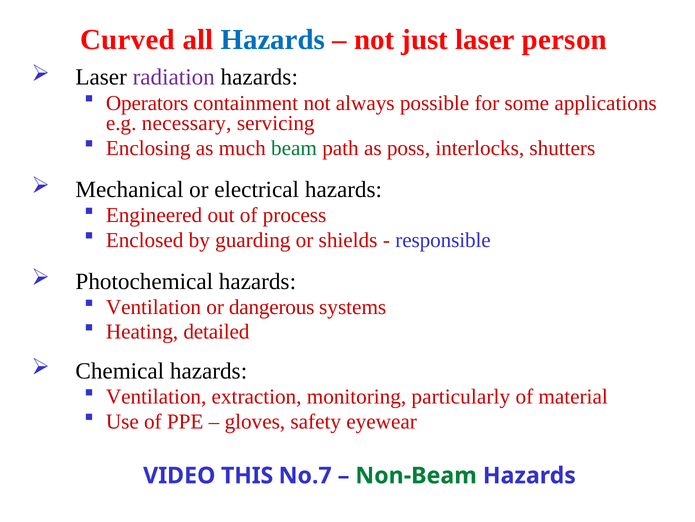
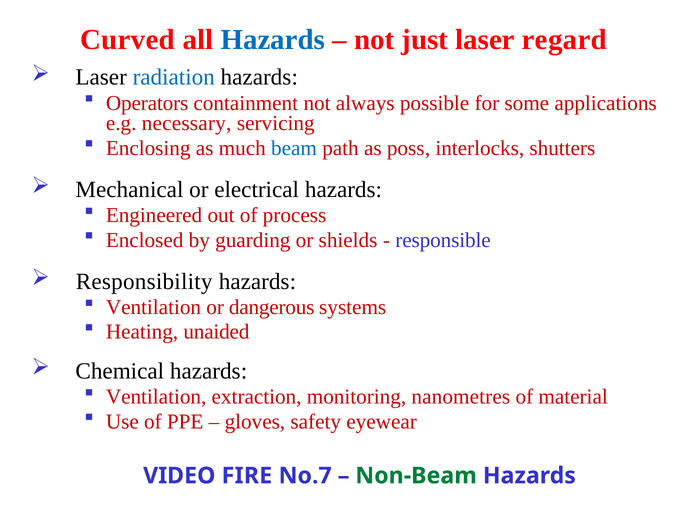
person: person -> regard (564, 40)
radiation colour: purple -> blue (174, 77)
beam colour: green -> blue (294, 148)
Photochemical: Photochemical -> Responsibility (144, 281)
detailed: detailed -> unaided (216, 331)
particularly: particularly -> nanometres (461, 396)
THIS: THIS -> FIRE (247, 475)
